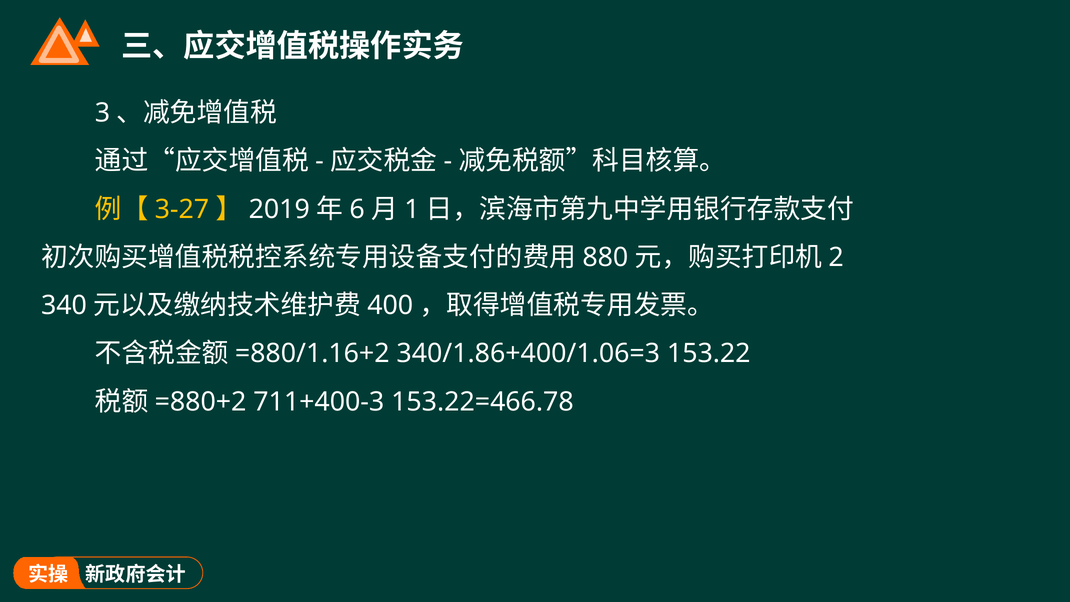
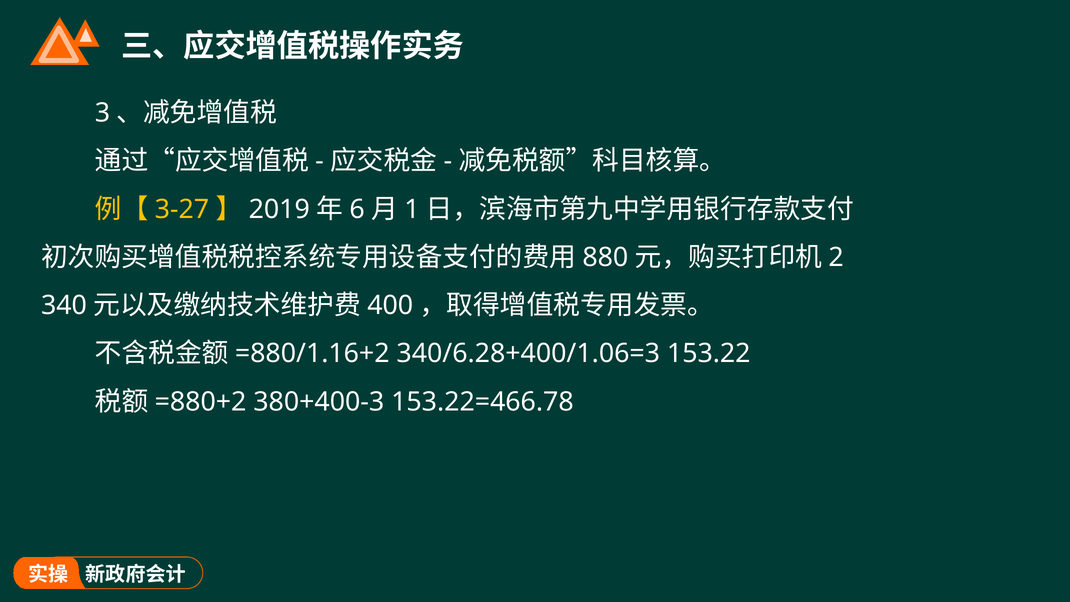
340/1.86+400/1.06=3: 340/1.86+400/1.06=3 -> 340/6.28+400/1.06=3 (528, 354)
711+400-3: 711+400-3 -> 380+400-3 (319, 402)
